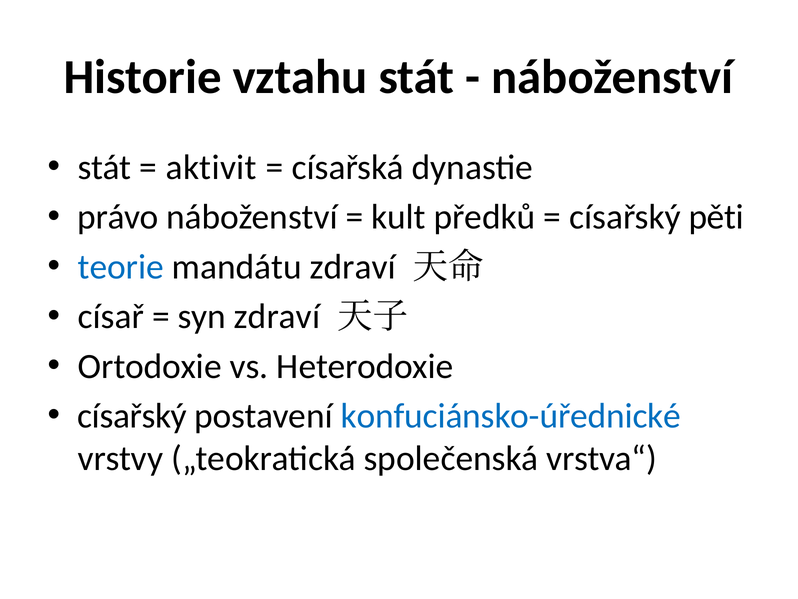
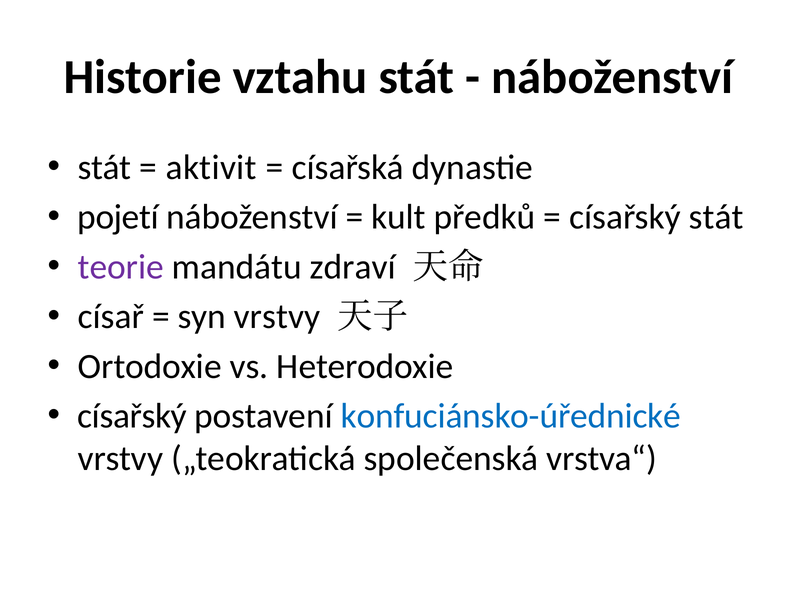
právo: právo -> pojetí (118, 217)
císařský pěti: pěti -> stát (716, 217)
teorie colour: blue -> purple (121, 267)
syn zdraví: zdraví -> vrstvy (277, 316)
